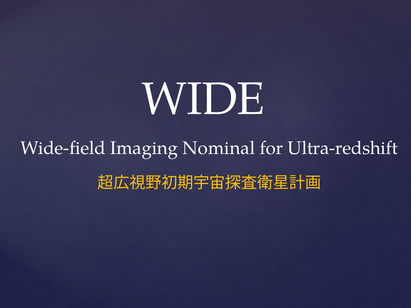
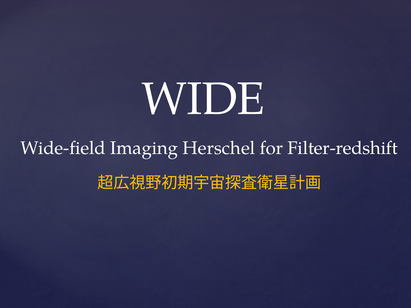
Nominal: Nominal -> Herschel (219, 148)
Ultra-redshift: Ultra-redshift -> Filter-redshift (343, 148)
